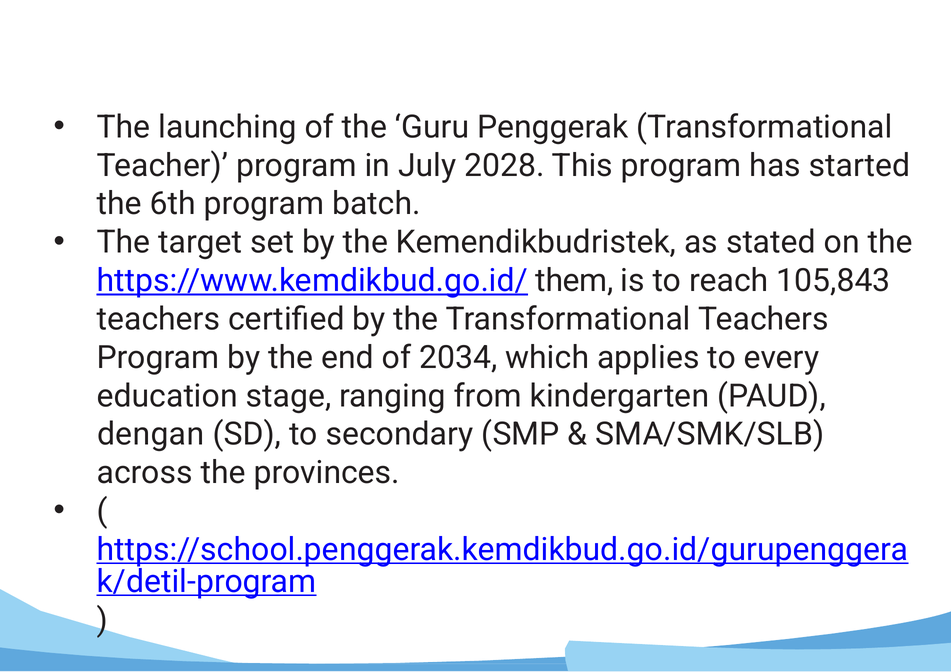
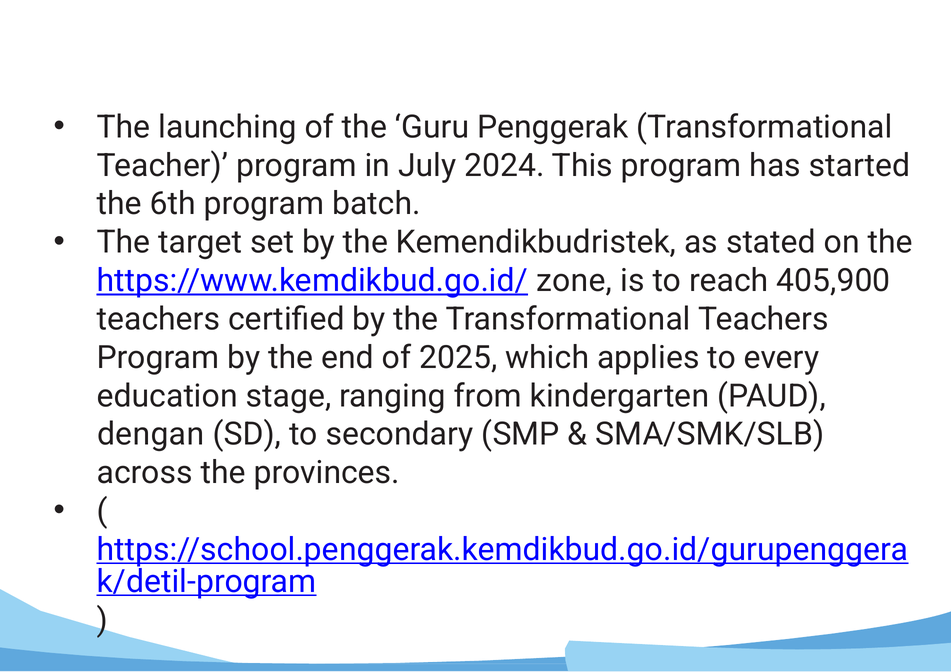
2028: 2028 -> 2024 (504, 165)
them: them -> zone (574, 280)
105,843: 105,843 -> 405,900 (833, 280)
2034: 2034 -> 2025 (458, 357)
